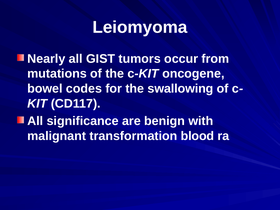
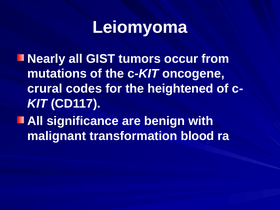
bowel: bowel -> crural (45, 89)
swallowing: swallowing -> heightened (180, 89)
